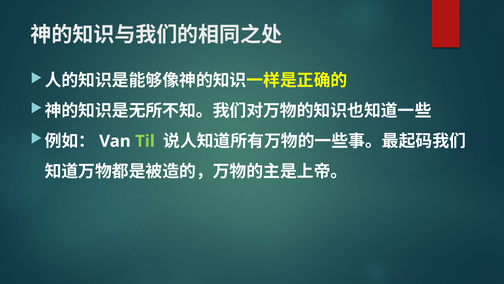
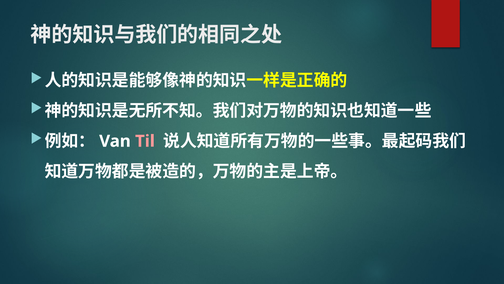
Til colour: light green -> pink (145, 141)
